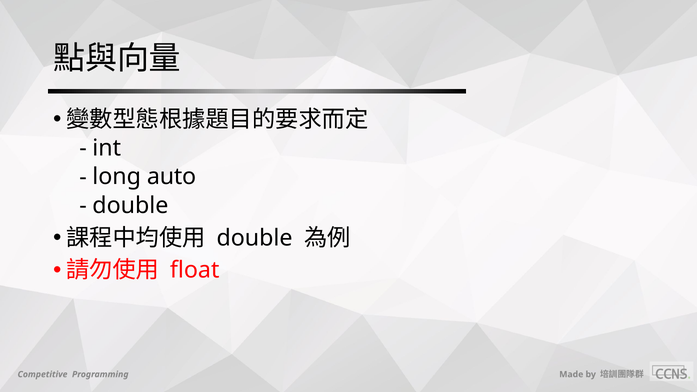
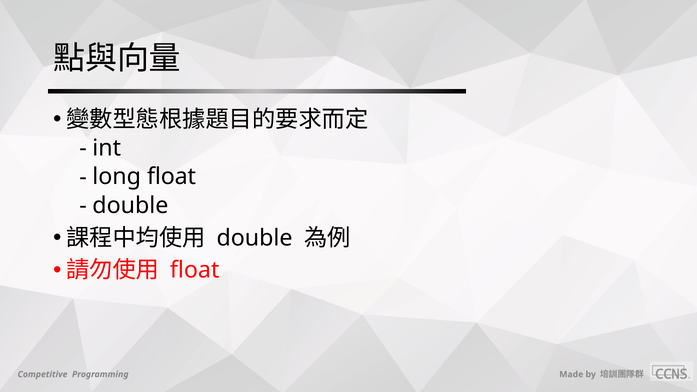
long auto: auto -> float (172, 177)
